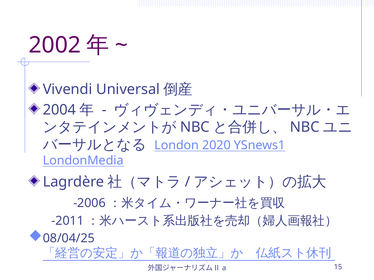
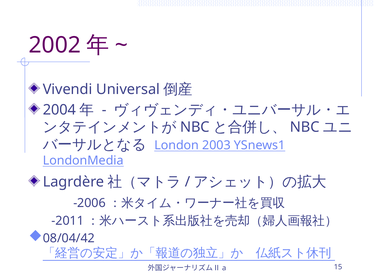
2020: 2020 -> 2003 (216, 146)
08/04/25: 08/04/25 -> 08/04/42 (69, 239)
